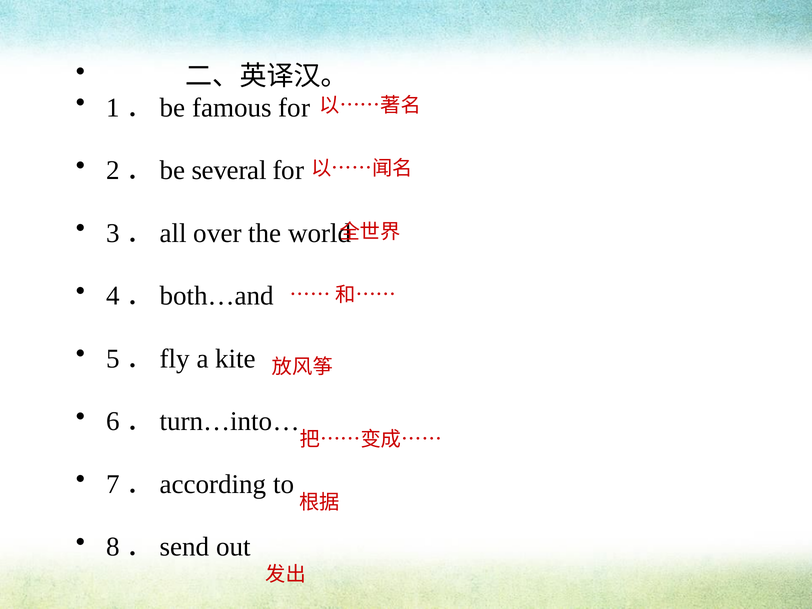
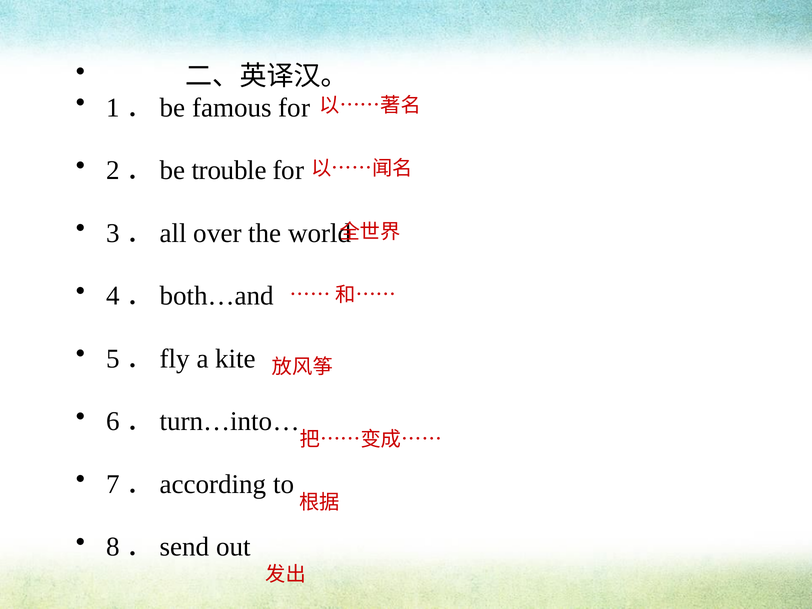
several: several -> trouble (229, 170)
